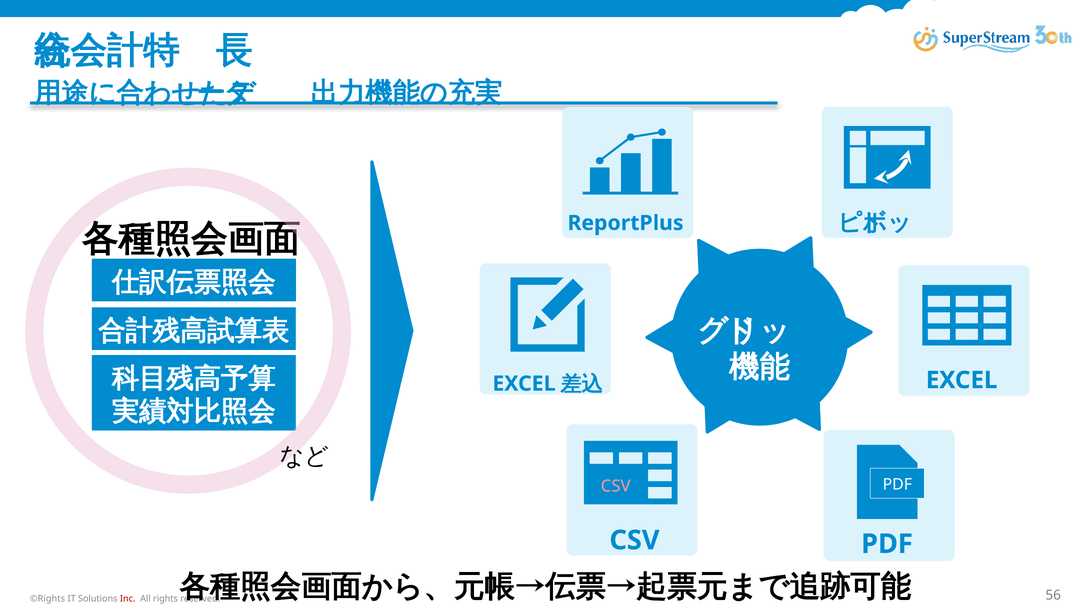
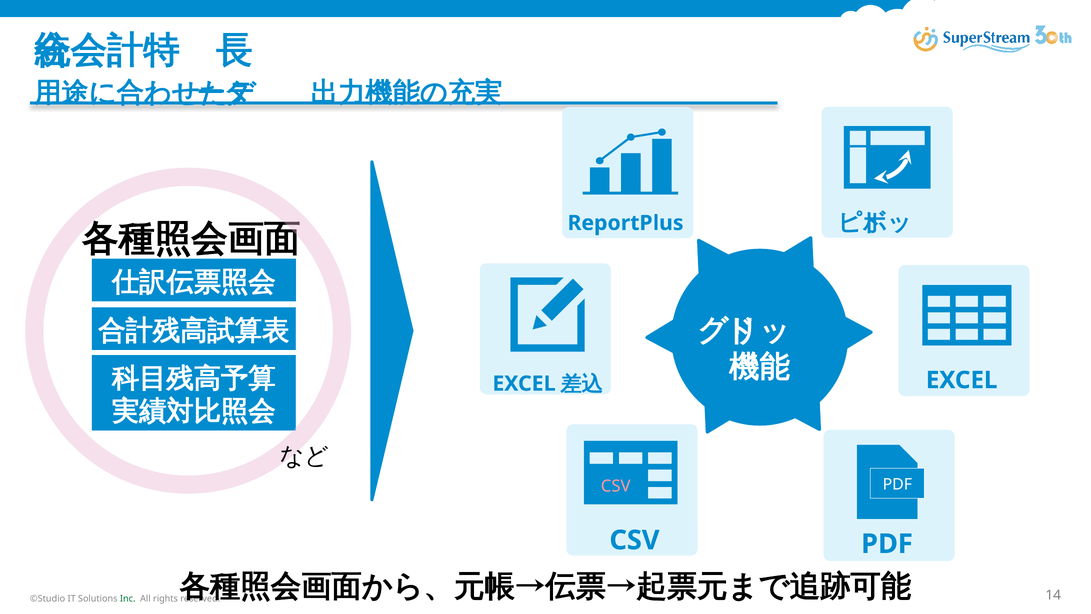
©Rights: ©Rights -> ©Studio (48, 598)
Inc colour: red -> green (128, 598)
56: 56 -> 14 (1053, 595)
